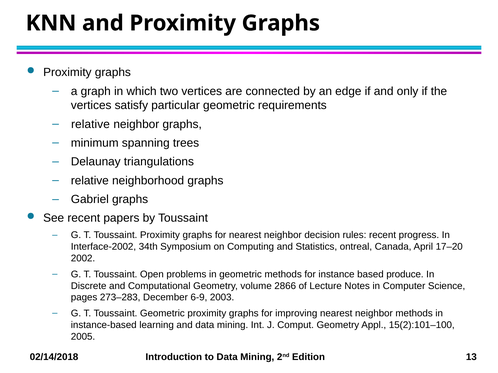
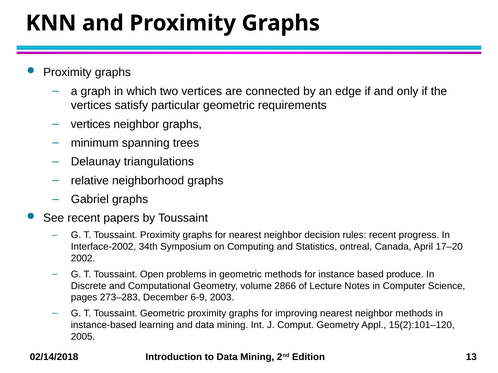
relative: relative -> vertices (91, 124)
15(2):101–100: 15(2):101–100 -> 15(2):101–120 (422, 325)
